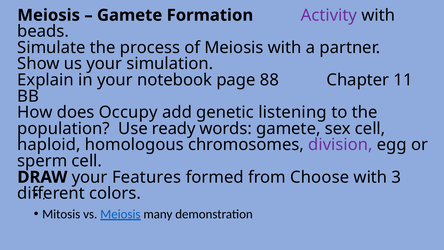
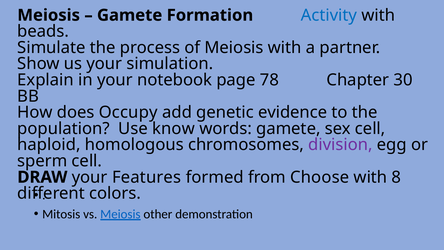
Activity colour: purple -> blue (329, 15)
88: 88 -> 78 (269, 80)
11: 11 -> 30 (403, 80)
listening: listening -> evidence (293, 112)
ready: ready -> know (174, 128)
3: 3 -> 8 (396, 177)
many: many -> other (158, 214)
